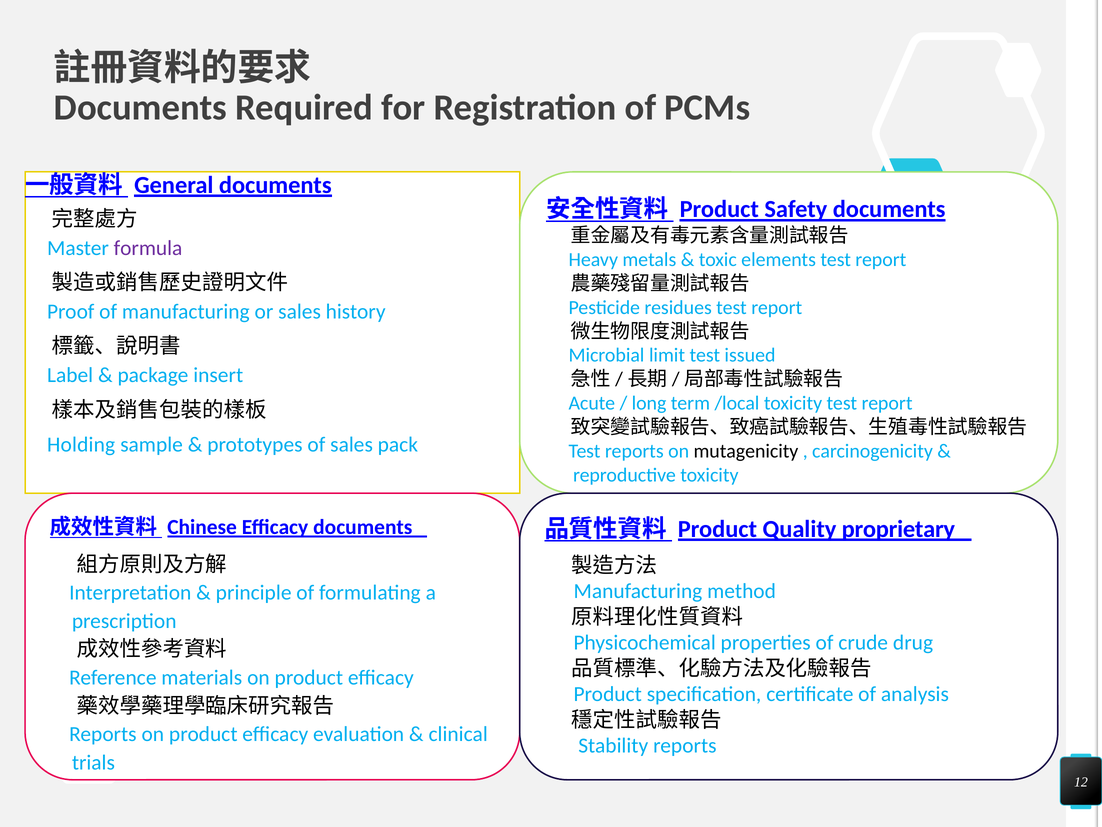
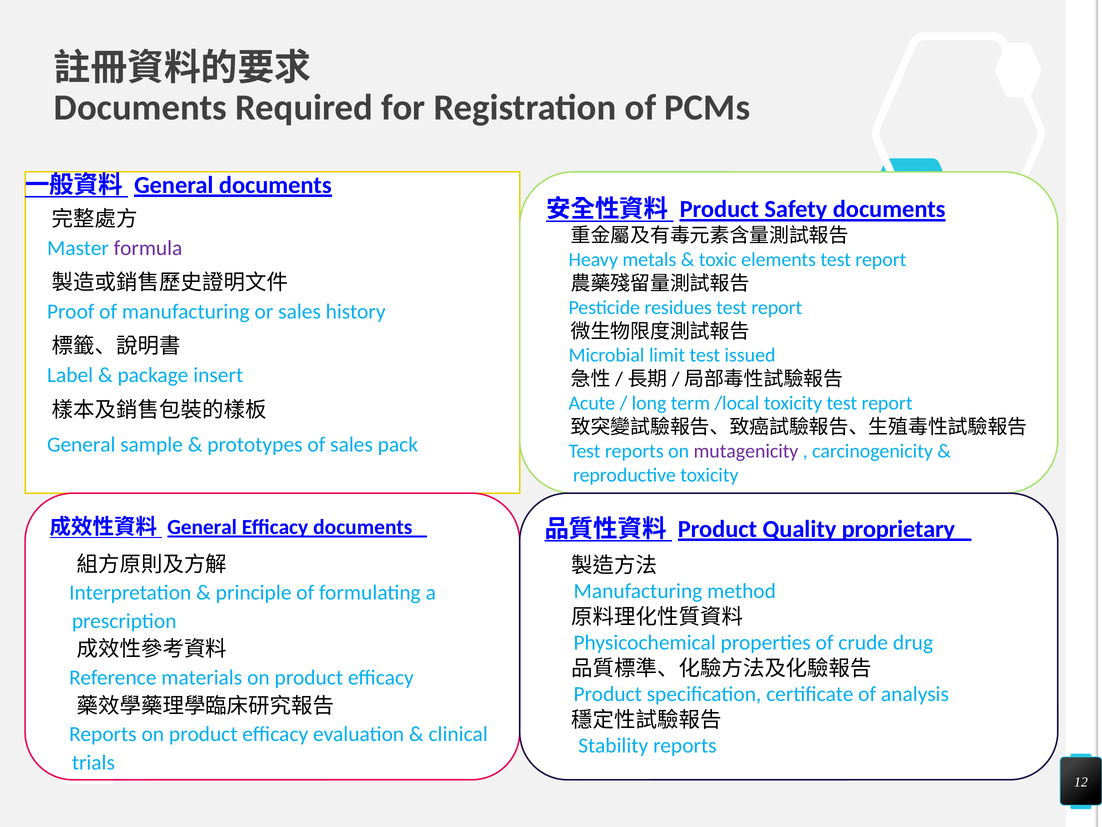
Holding: Holding -> General (81, 445)
mutagenicity colour: black -> purple (746, 451)
Chinese: Chinese -> General (202, 527)
